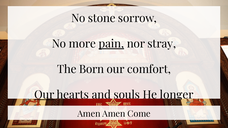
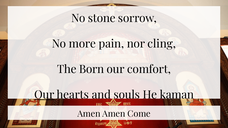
pain underline: present -> none (111, 44)
stray: stray -> cling (162, 44)
longer: longer -> kaman (177, 95)
